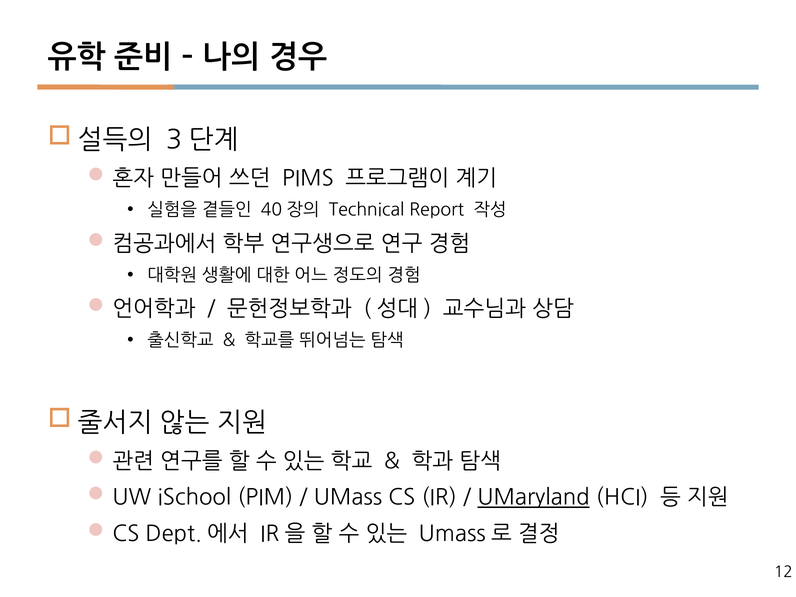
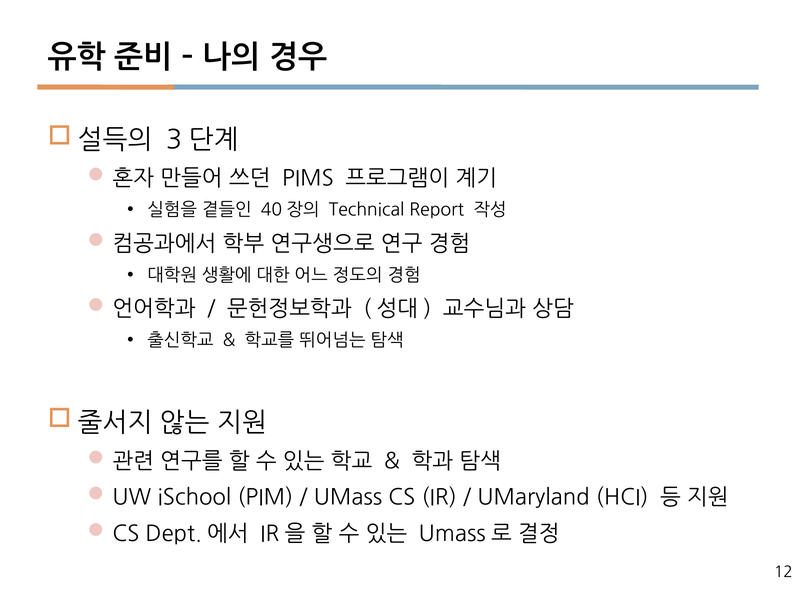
UMaryland underline: present -> none (534, 498)
